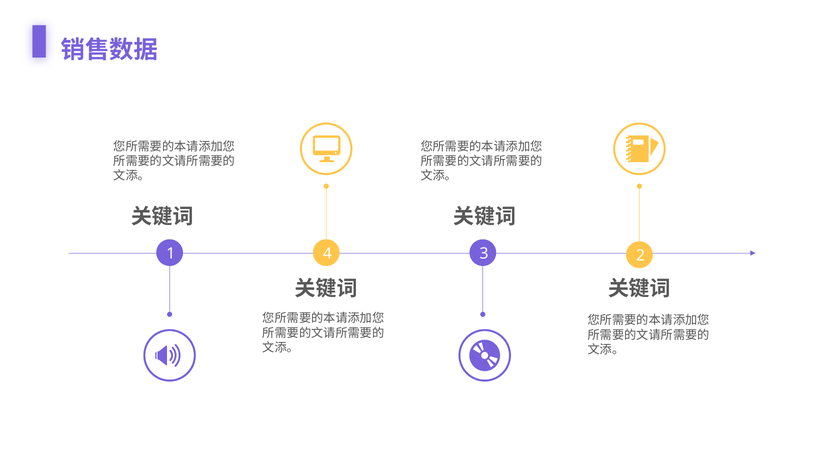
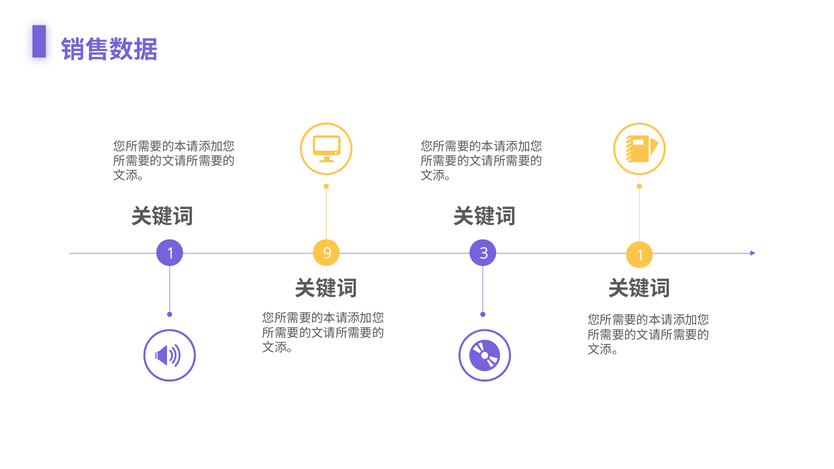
4: 4 -> 9 (327, 254)
3 2: 2 -> 1 (641, 256)
